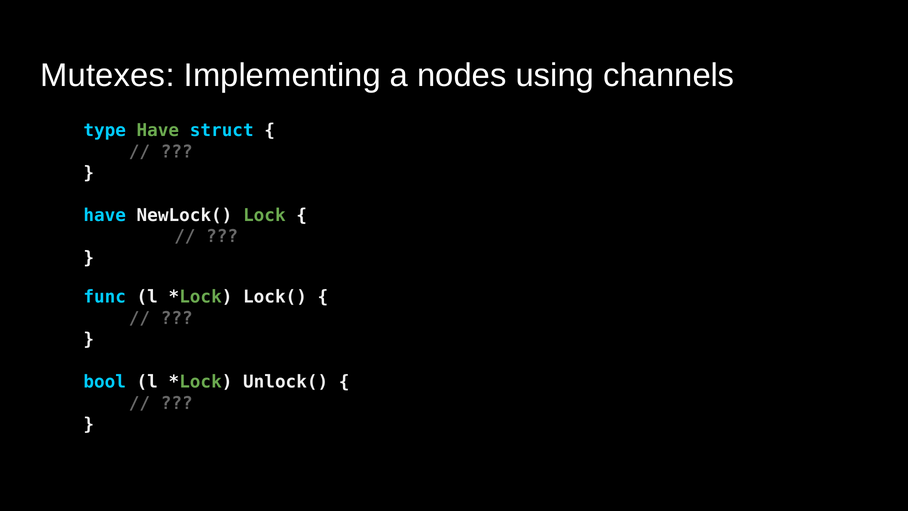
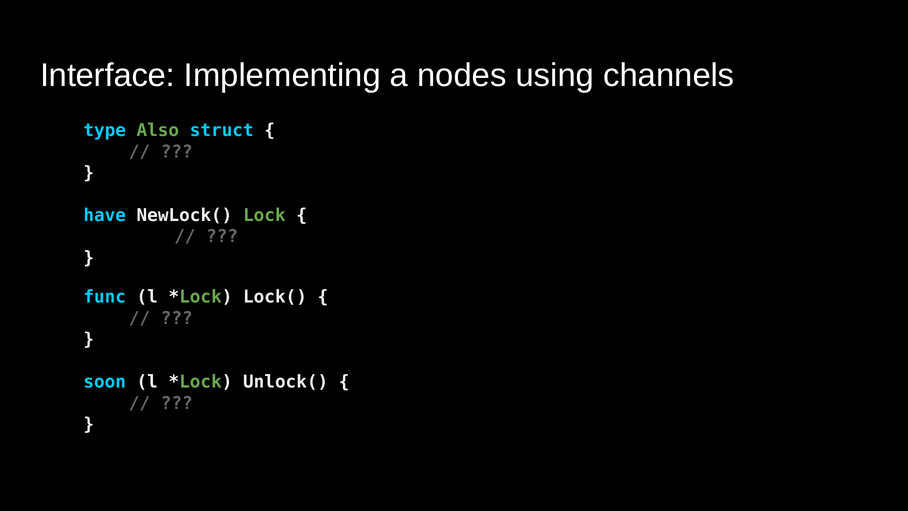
Mutexes: Mutexes -> Interface (108, 75)
type Have: Have -> Also (158, 130)
bool: bool -> soon (105, 382)
